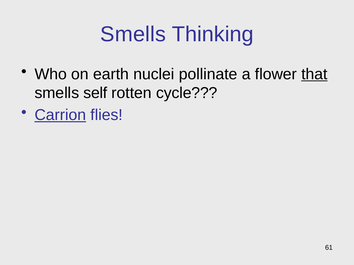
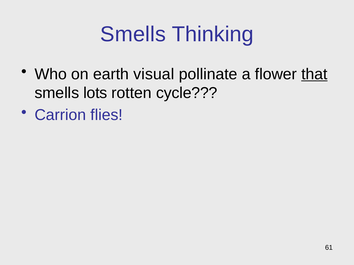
nuclei: nuclei -> visual (154, 74)
self: self -> lots (95, 93)
Carrion underline: present -> none (60, 115)
